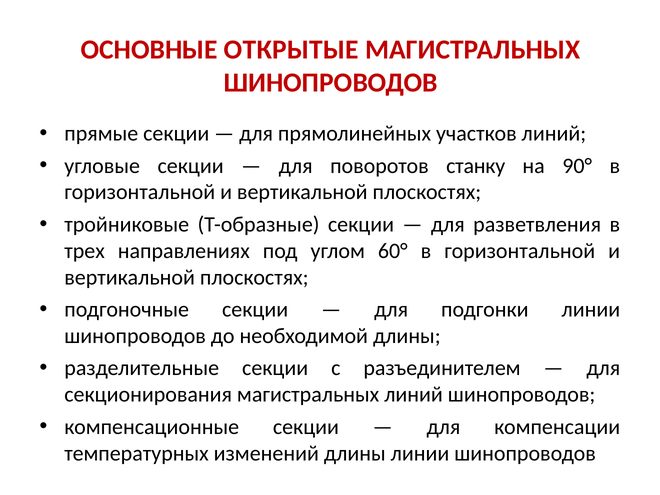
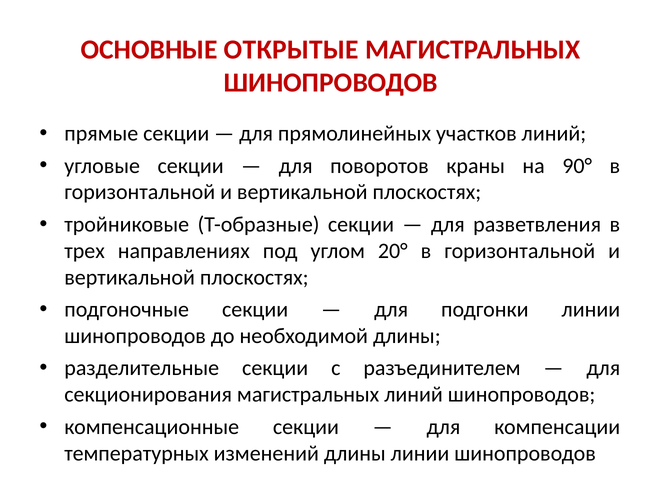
станку: станку -> краны (476, 166)
60°: 60° -> 20° (393, 251)
